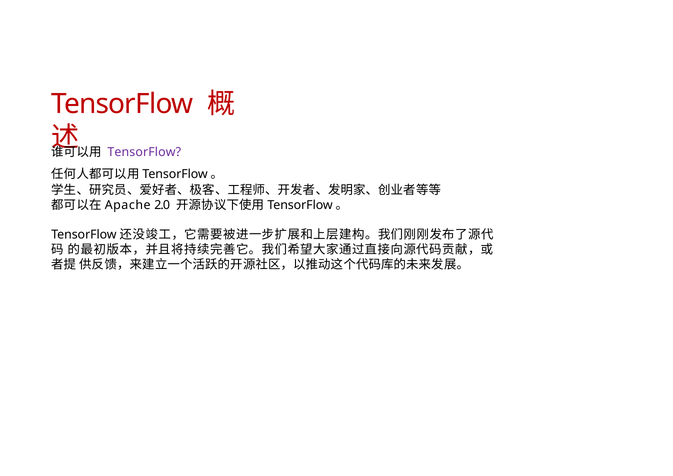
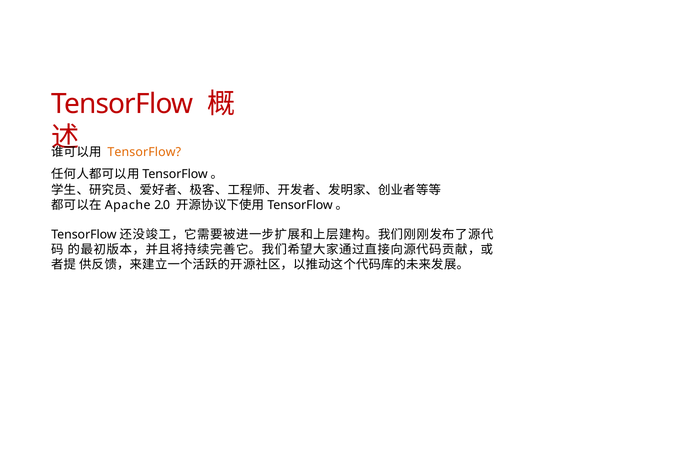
TensorFlow colour: purple -> orange (144, 152)
